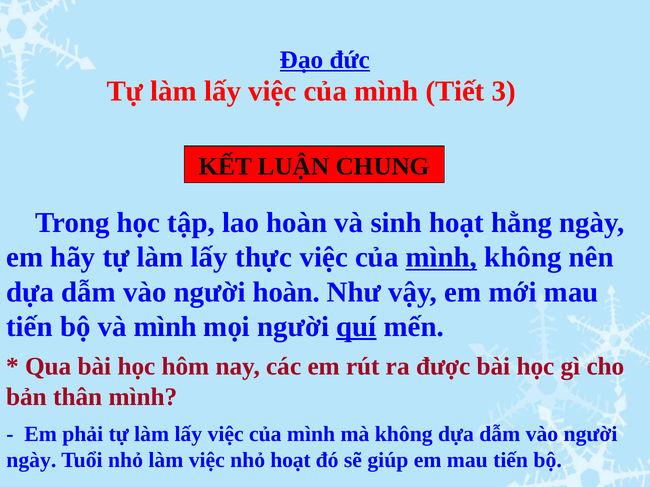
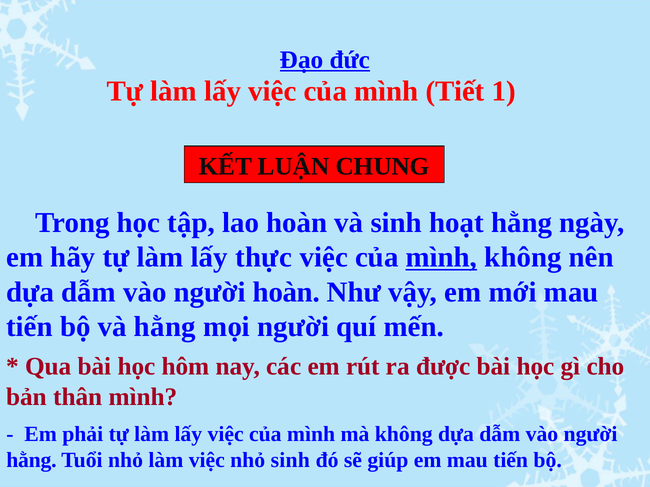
3: 3 -> 1 (504, 91)
và mình: mình -> hằng (165, 327)
quí underline: present -> none (356, 327)
ngày: ngày -> hằng (31, 461)
nhỏ hoạt: hoạt -> sinh (290, 461)
